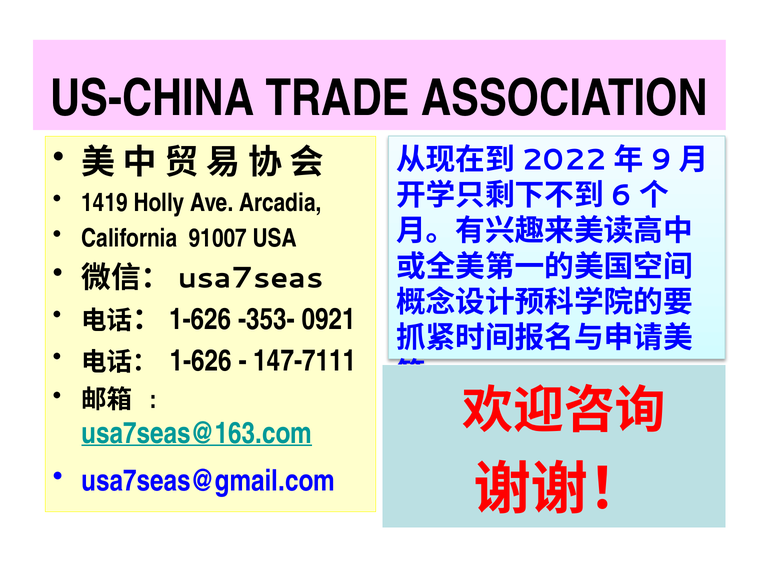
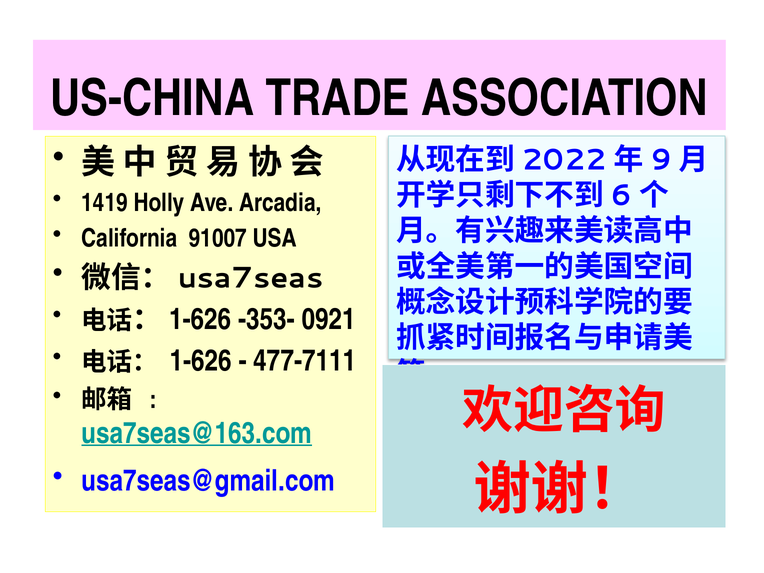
147-7111: 147-7111 -> 477-7111 (305, 361)
